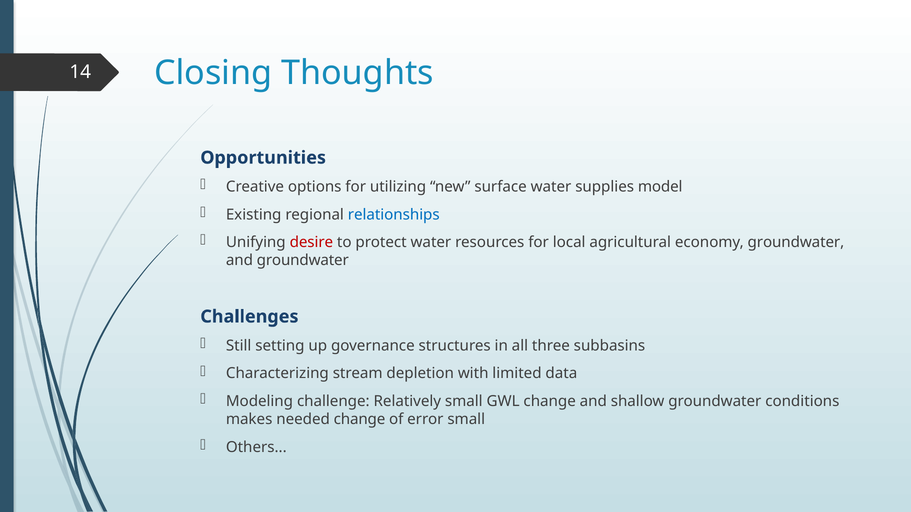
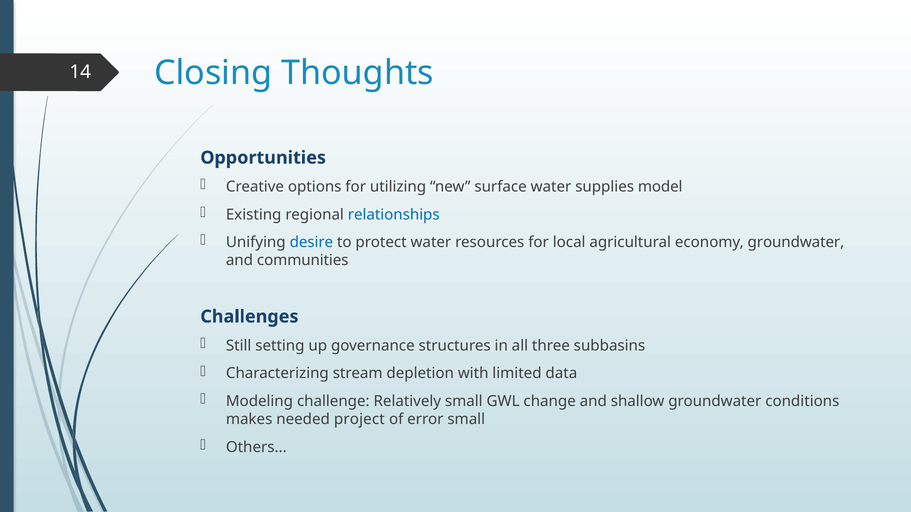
desire colour: red -> blue (311, 242)
and groundwater: groundwater -> communities (303, 261)
needed change: change -> project (359, 420)
